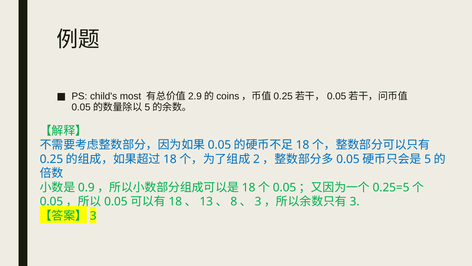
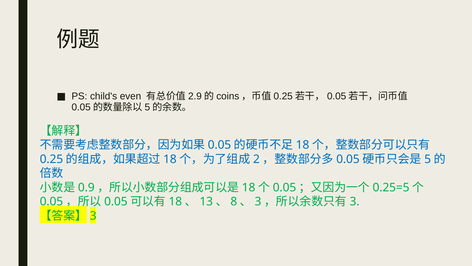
most: most -> even (131, 96)
